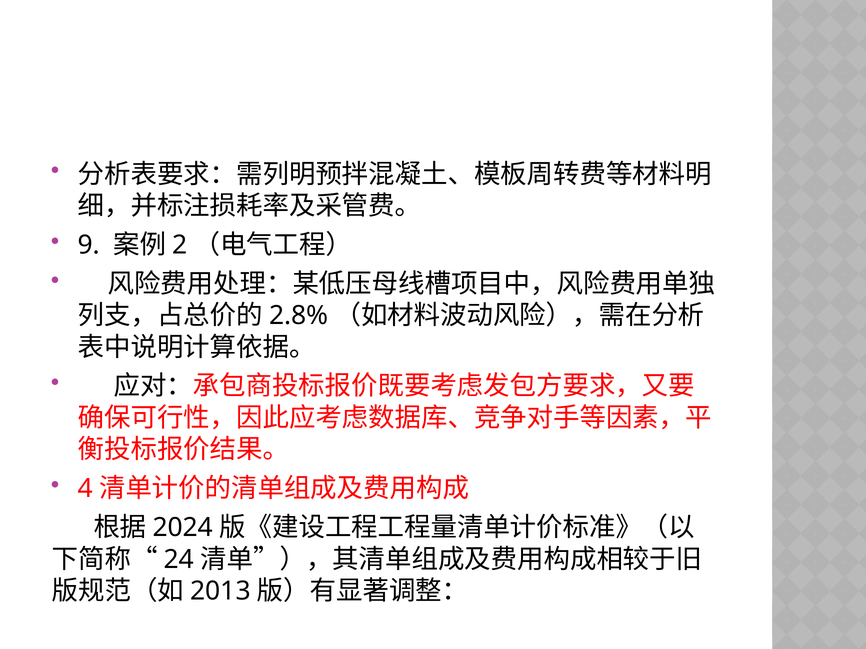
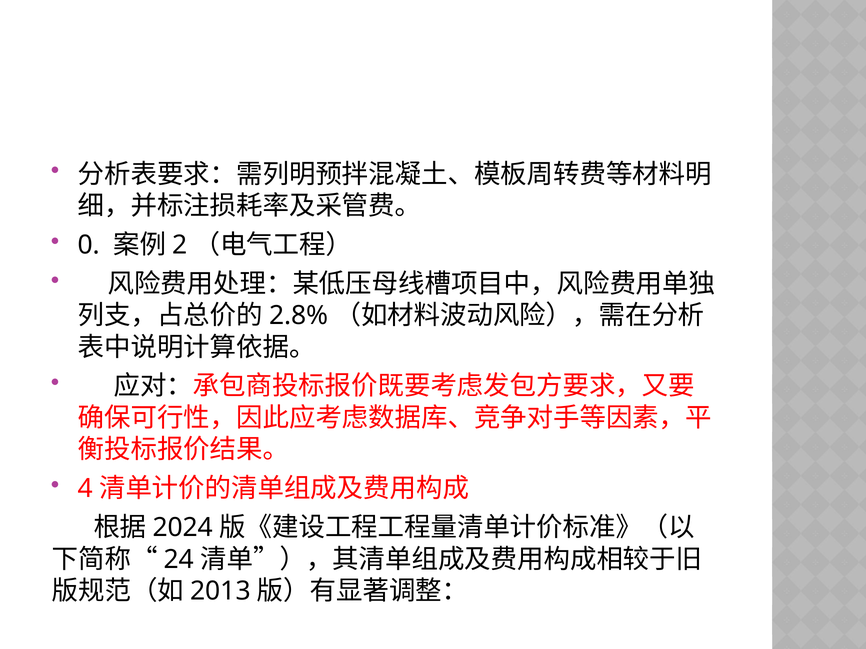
9: 9 -> 0 (89, 245)
